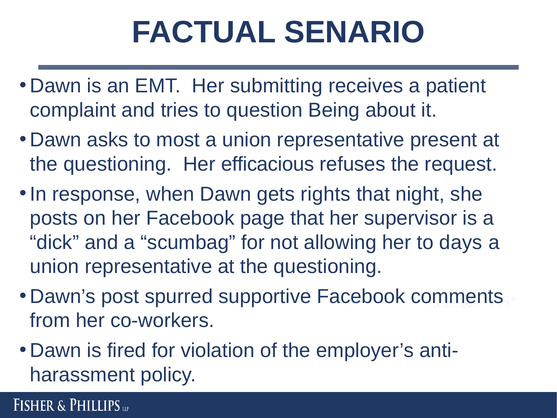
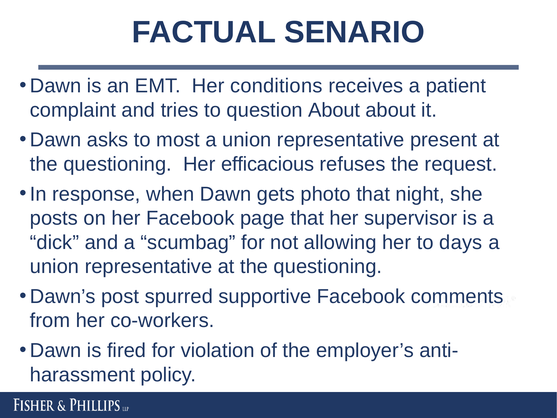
submitting: submitting -> conditions (276, 86)
question Being: Being -> About (334, 110)
rights: rights -> photo (326, 194)
